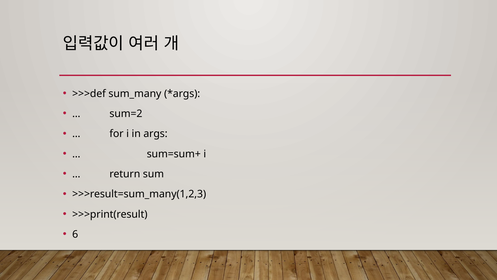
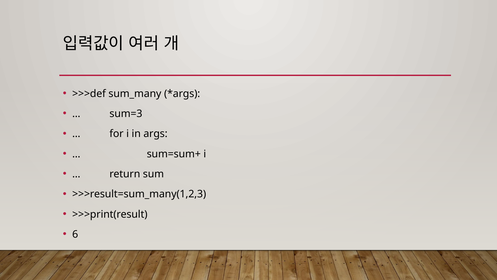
sum=2: sum=2 -> sum=3 (126, 114)
